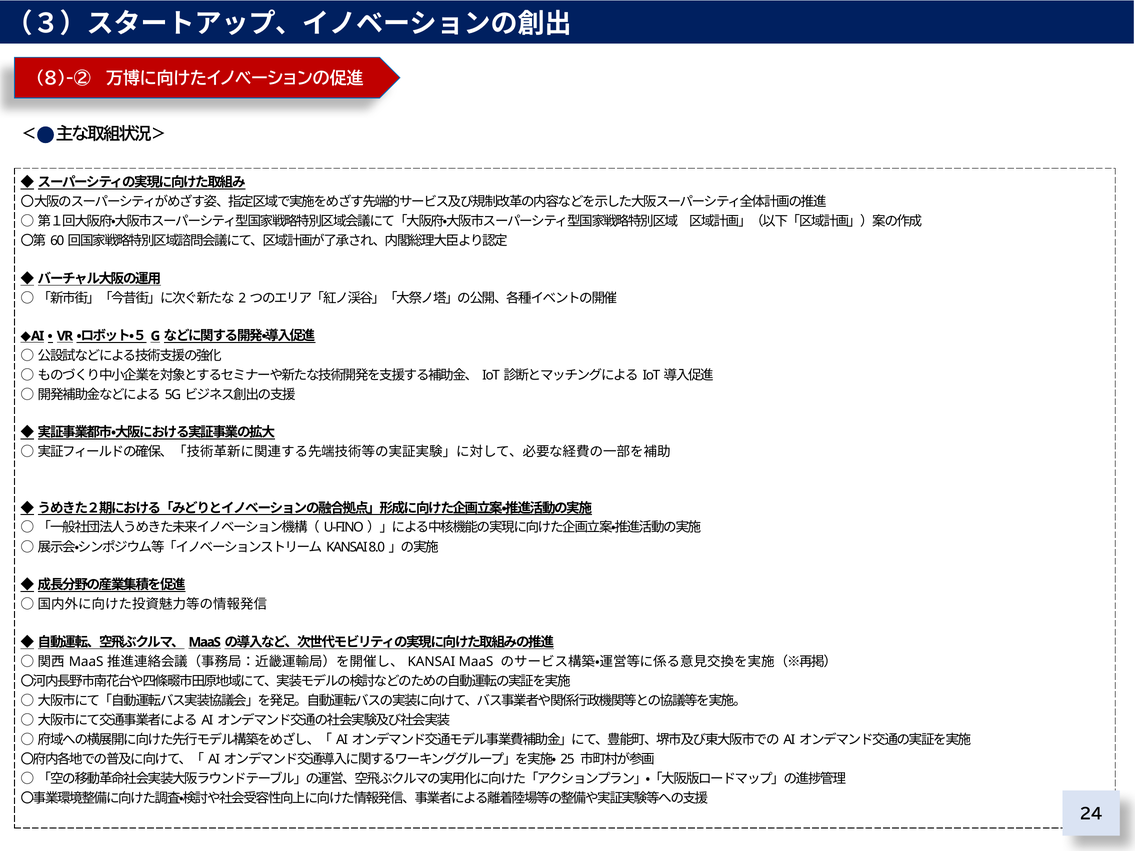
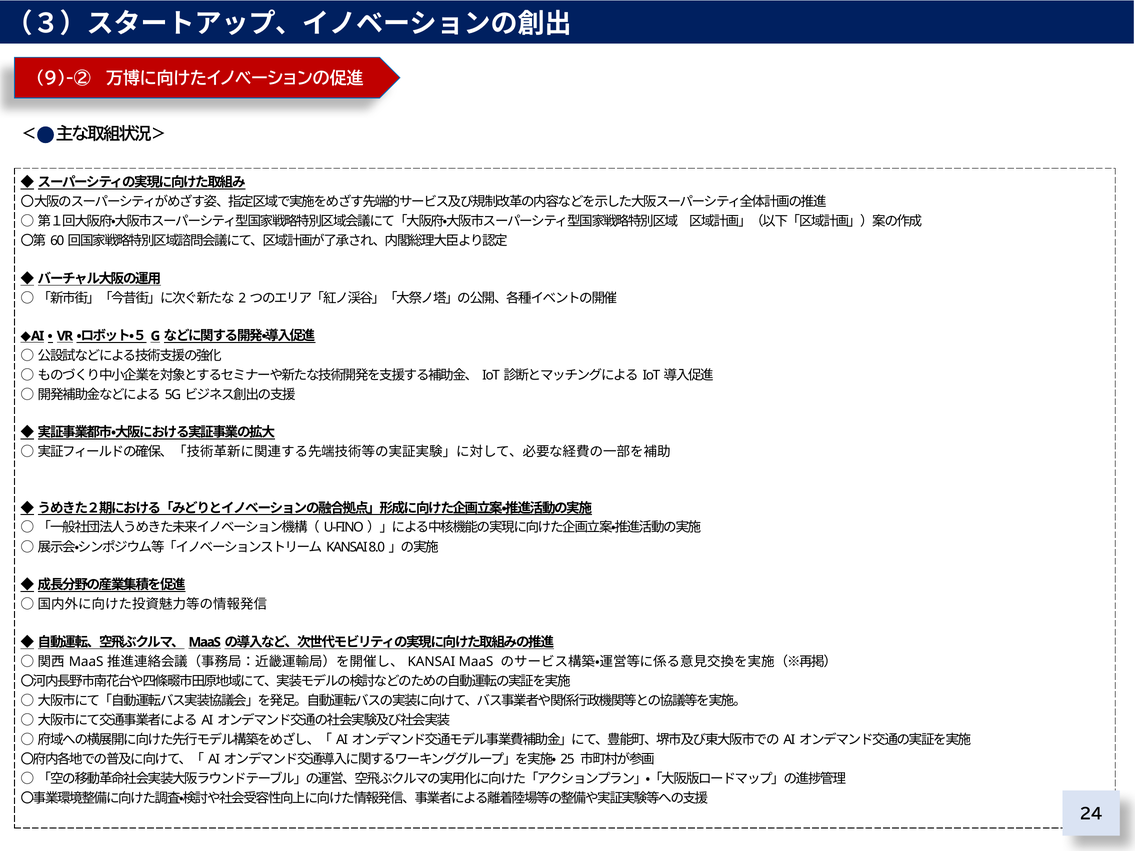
8)-②: 8)-② -> 9)-② (63, 79)
